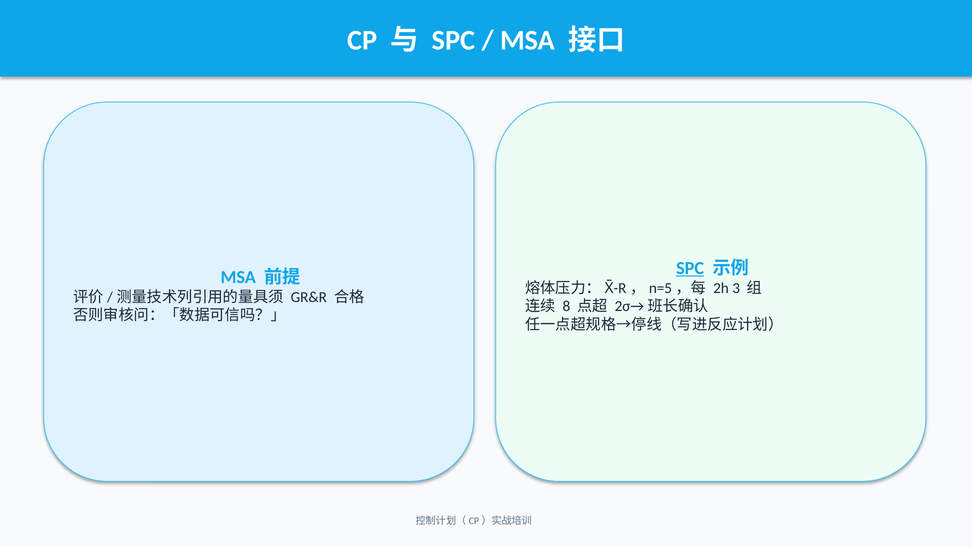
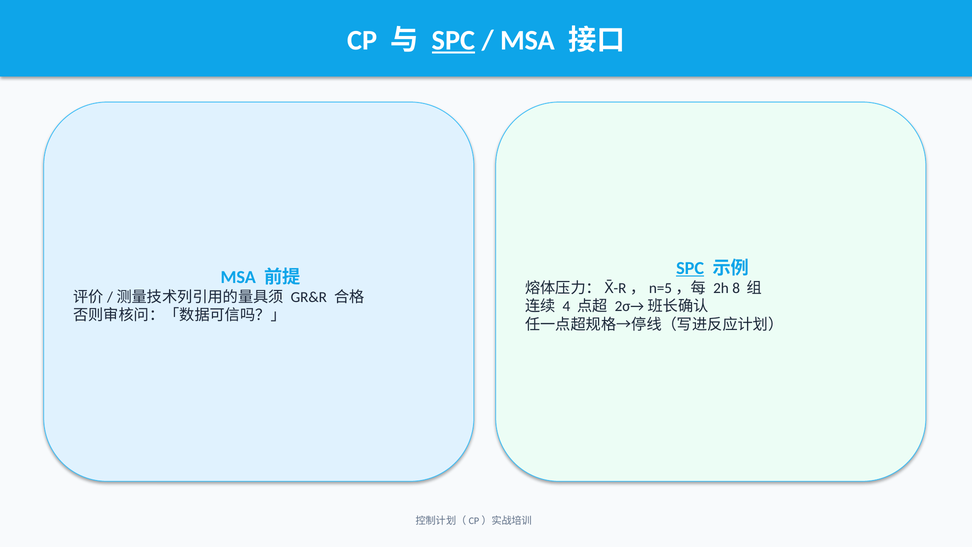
SPC underline: none -> present (453, 40)
3: 3 -> 8 (736, 288)
8: 8 -> 4 (566, 306)
